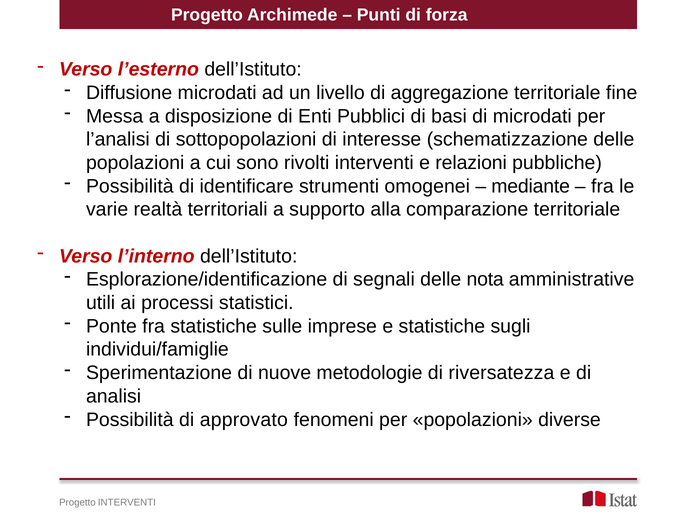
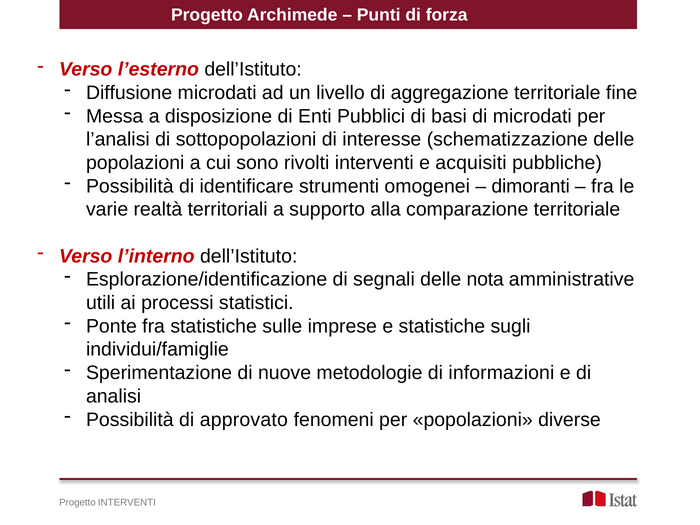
relazioni: relazioni -> acquisiti (471, 163)
mediante: mediante -> dimoranti (531, 186)
riversatezza: riversatezza -> informazioni (501, 373)
